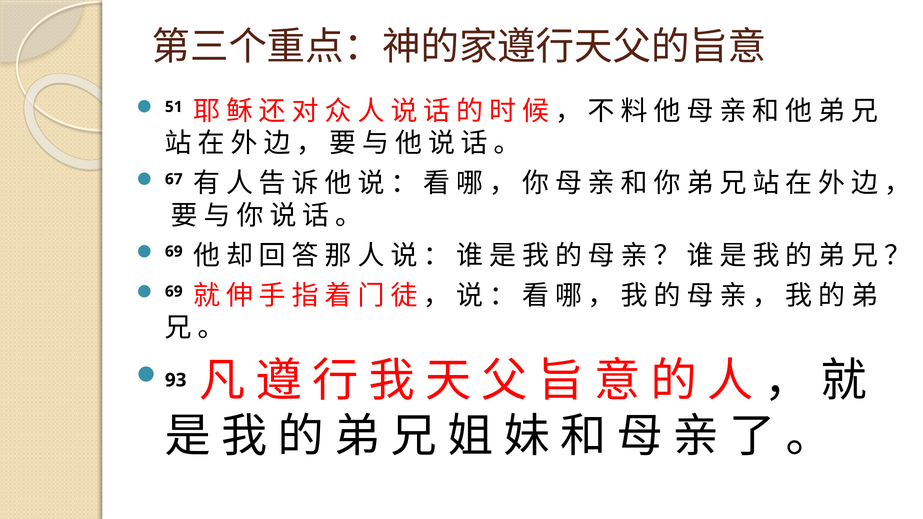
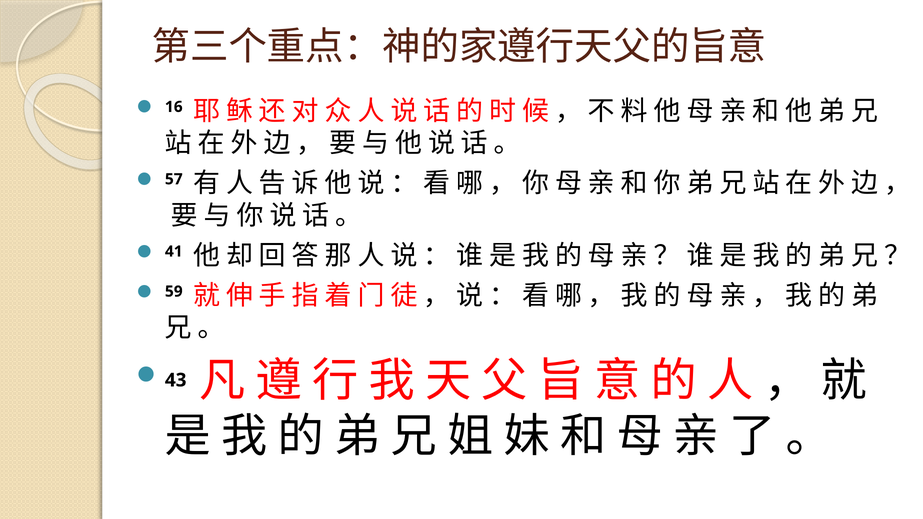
51: 51 -> 16 (174, 107)
67: 67 -> 57 (174, 179)
69: 69 -> 41 (174, 252)
69: 69 -> 59 (174, 292)
93: 93 -> 43 (176, 380)
